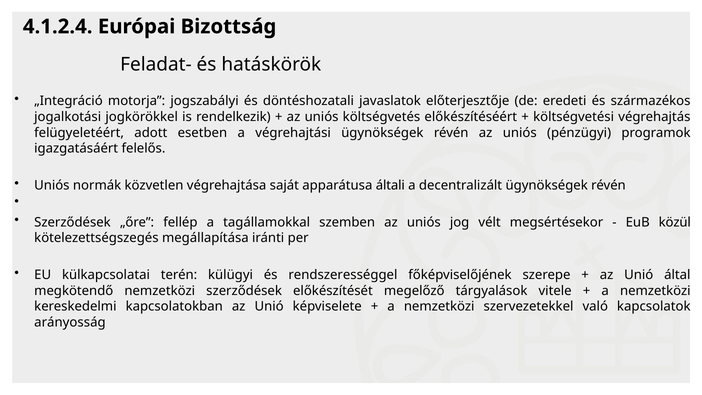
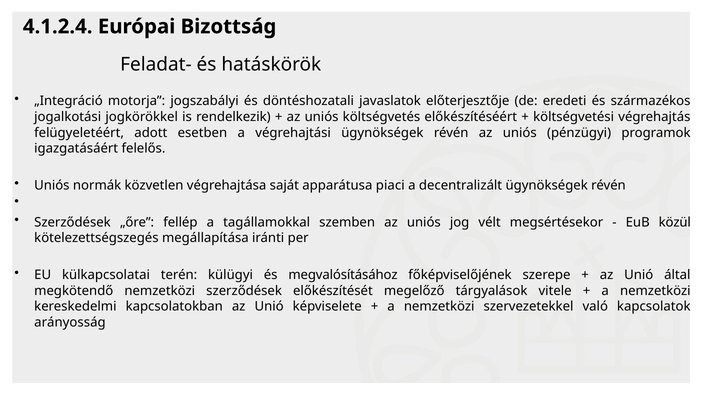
általi: általi -> piaci (390, 185)
rendszerességgel: rendszerességgel -> megvalósításához (343, 275)
